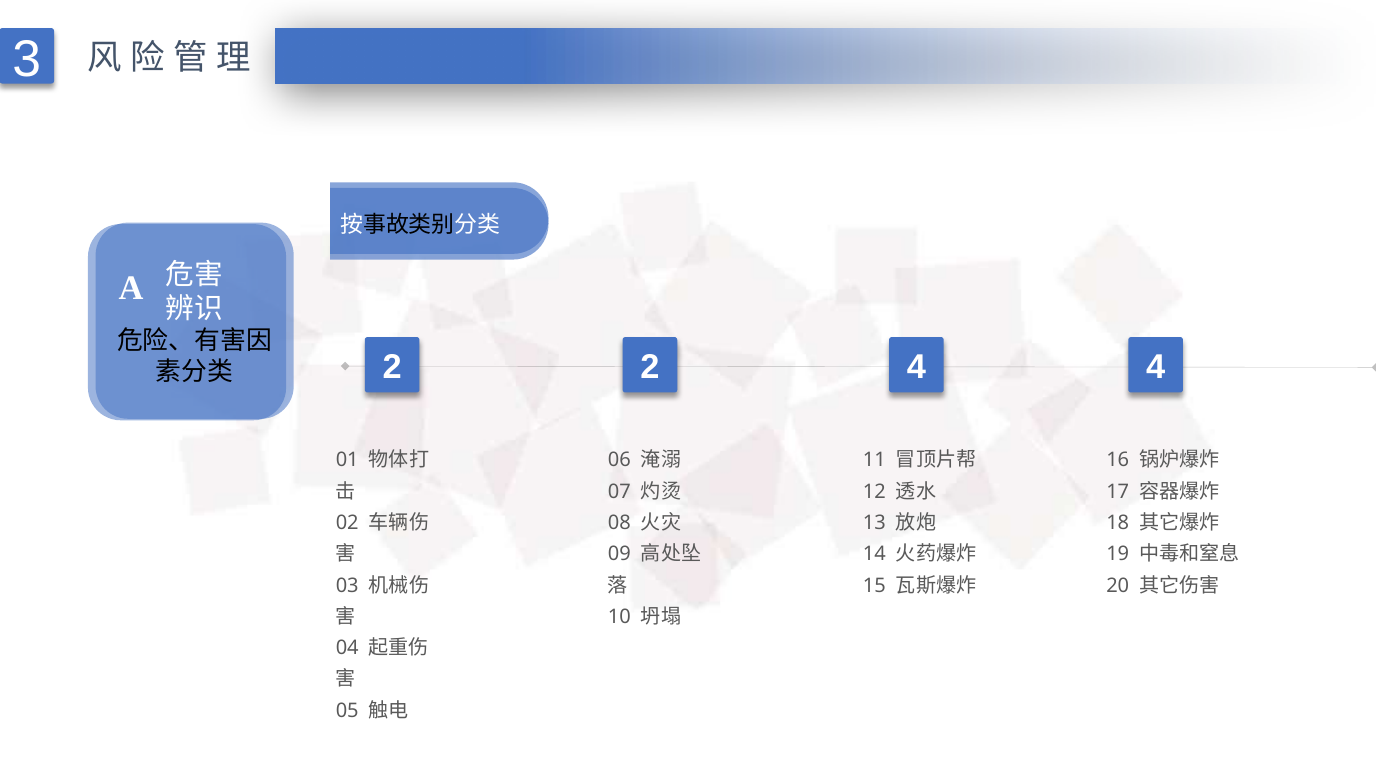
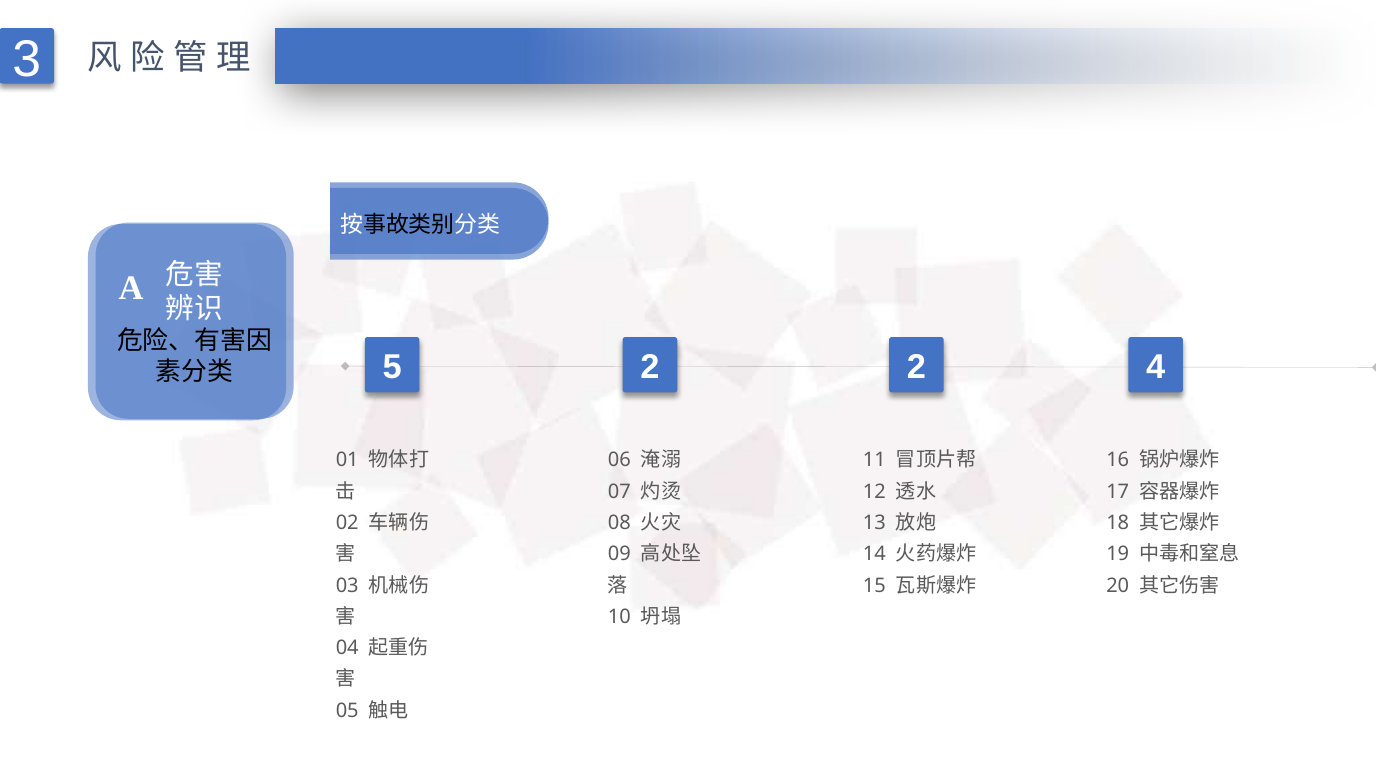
4: 4 -> 2 (916, 367)
2: 2 -> 5 (392, 367)
